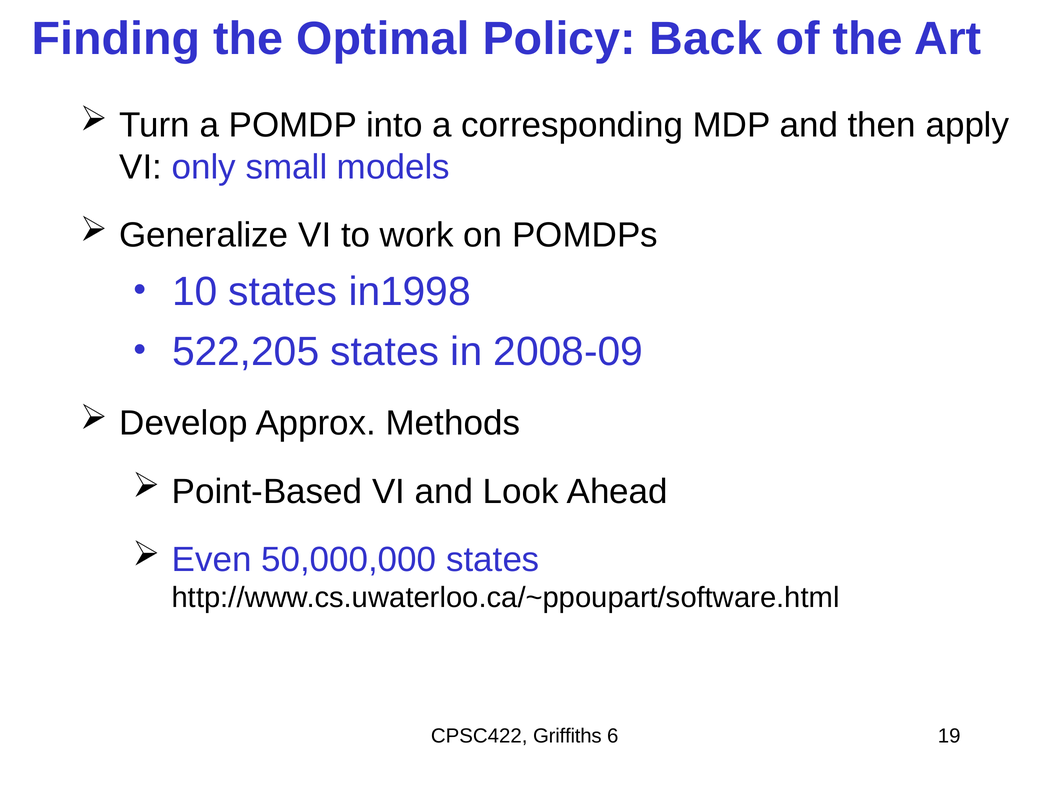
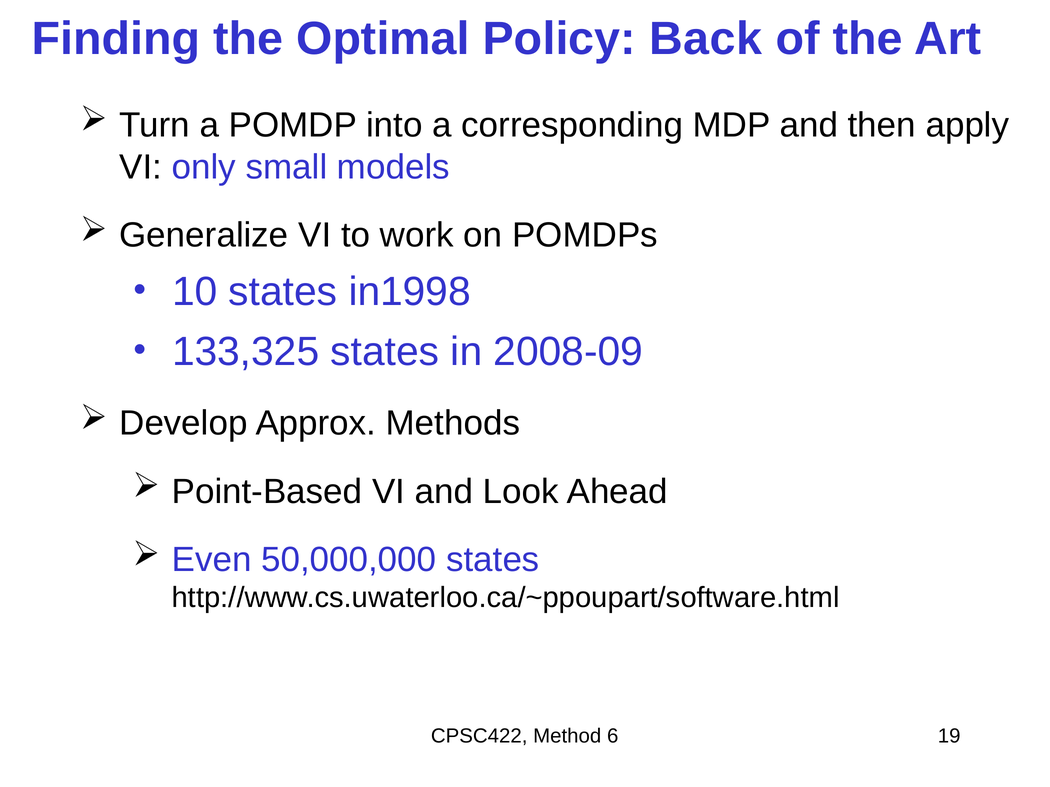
522,205: 522,205 -> 133,325 (246, 352)
Griffiths: Griffiths -> Method (567, 737)
